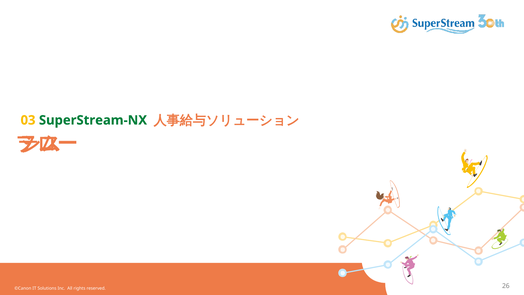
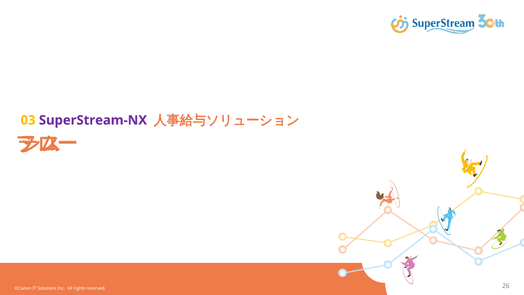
SuperStream-NX colour: green -> purple (93, 120)
